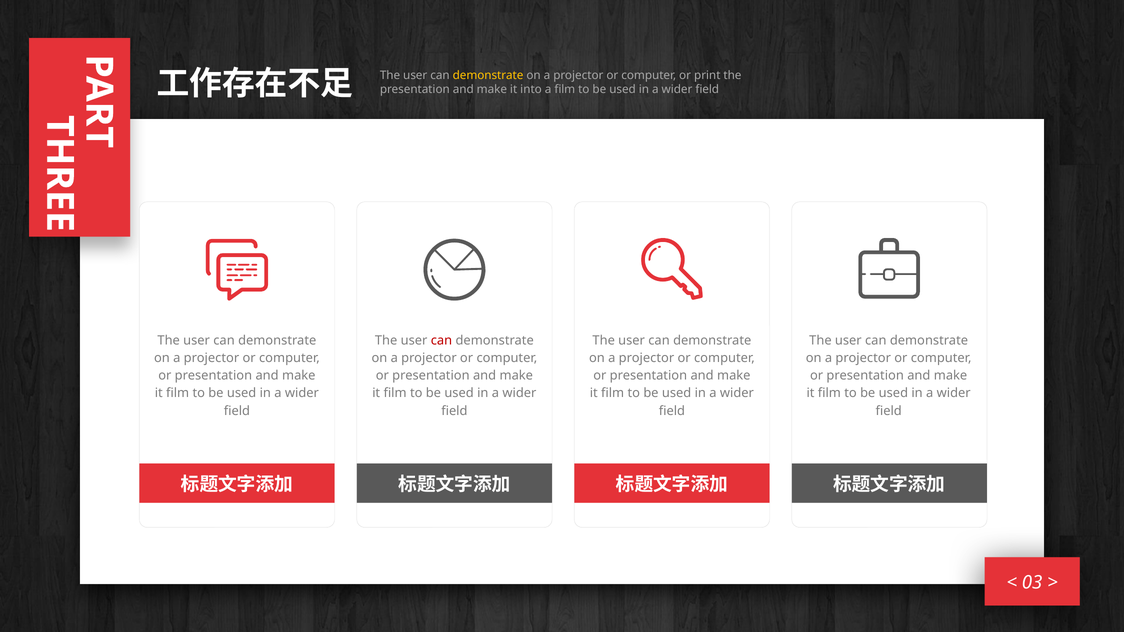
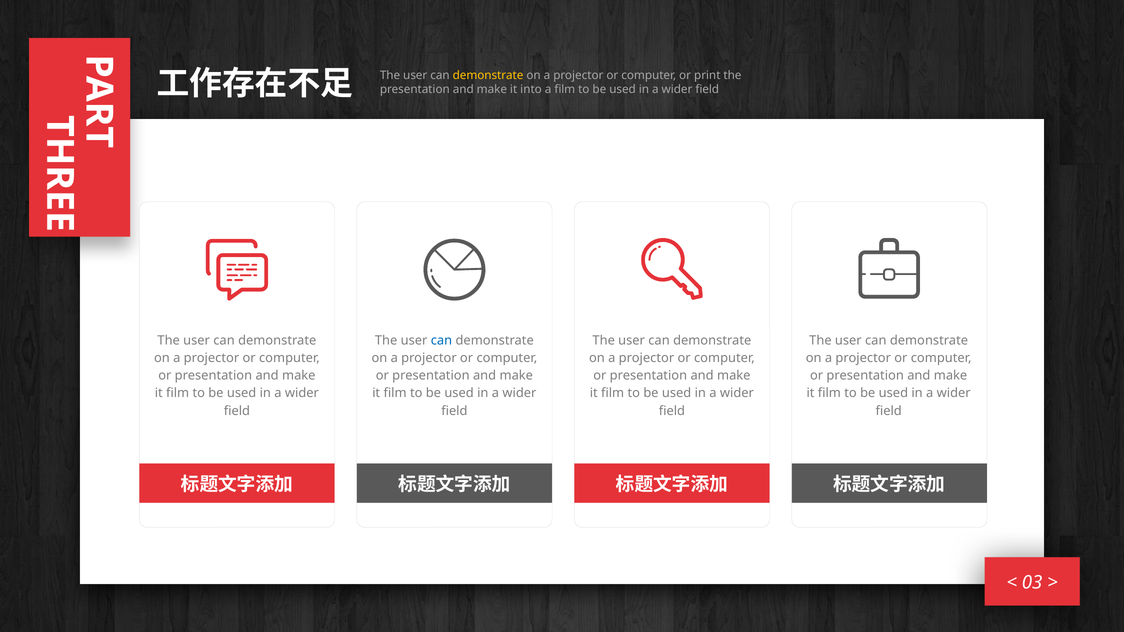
can colour: red -> blue (441, 341)
